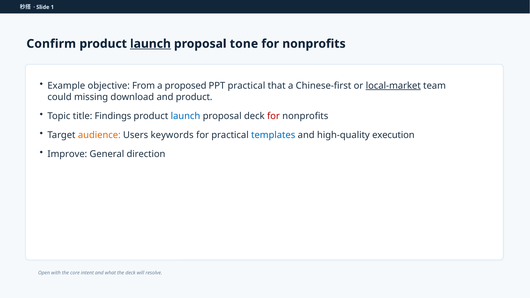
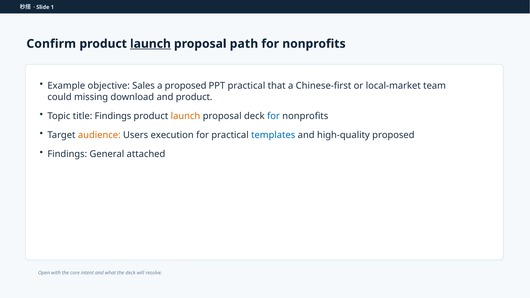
tone: tone -> path (244, 44)
From: From -> Sales (144, 86)
local-market underline: present -> none (393, 86)
launch colour: blue -> orange (185, 116)
for colour: red -> blue (273, 116)
keywords: keywords -> execution (172, 135)
high-quality execution: execution -> proposed (393, 135)
Improve: Improve -> Findings (67, 154)
direction: direction -> attached (146, 154)
